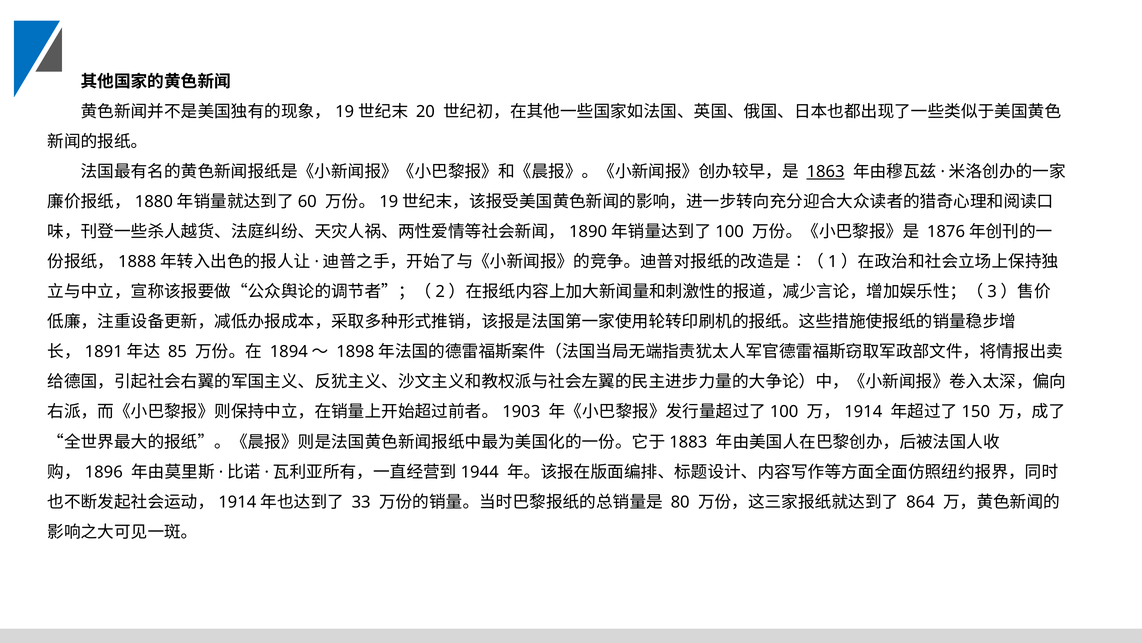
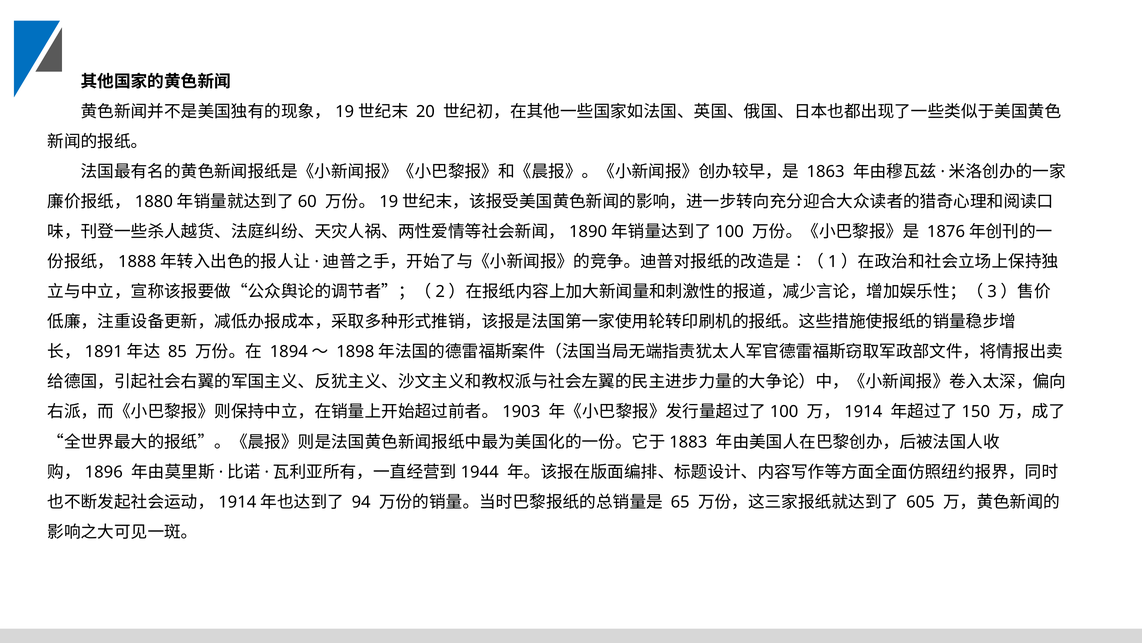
1863 underline: present -> none (826, 172)
33: 33 -> 94 (361, 502)
80: 80 -> 65 (680, 502)
864: 864 -> 605 (920, 502)
